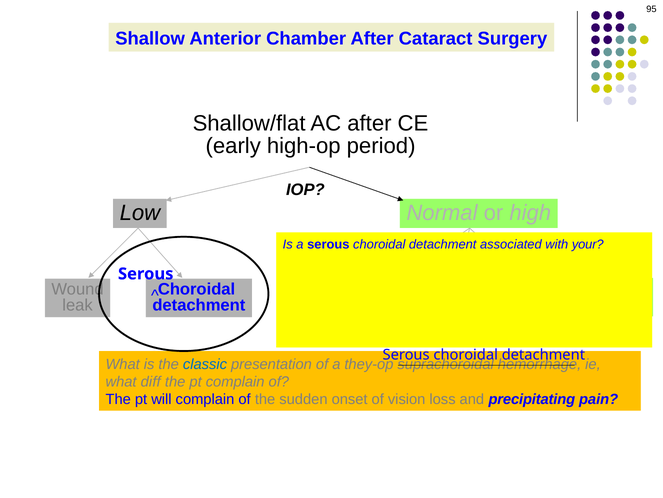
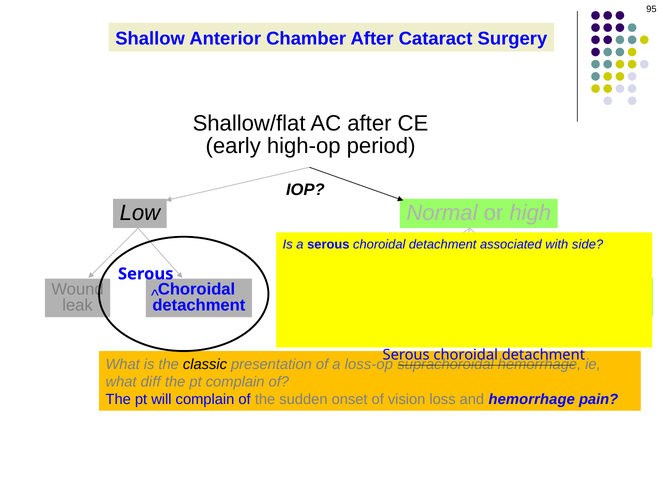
your: your -> side (588, 244)
classic colour: blue -> black (205, 364)
they-op: they-op -> loss-op (369, 364)
and precipitating: precipitating -> hemorrhage (532, 399)
